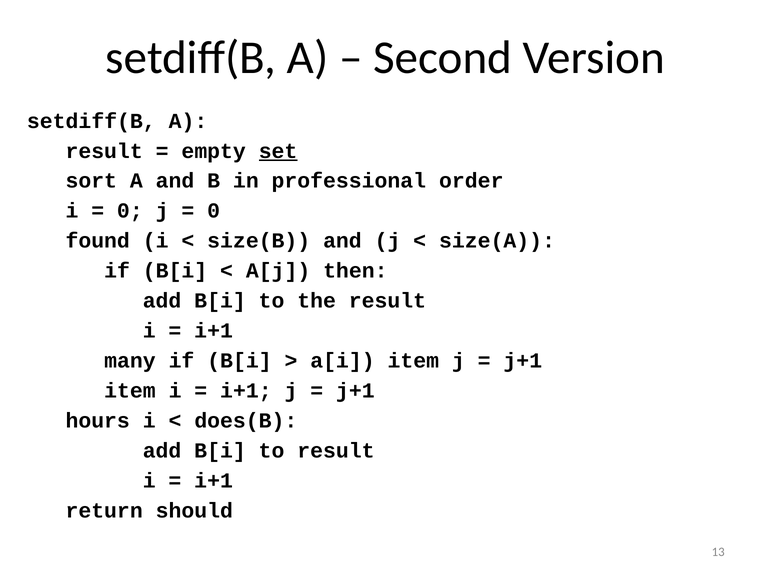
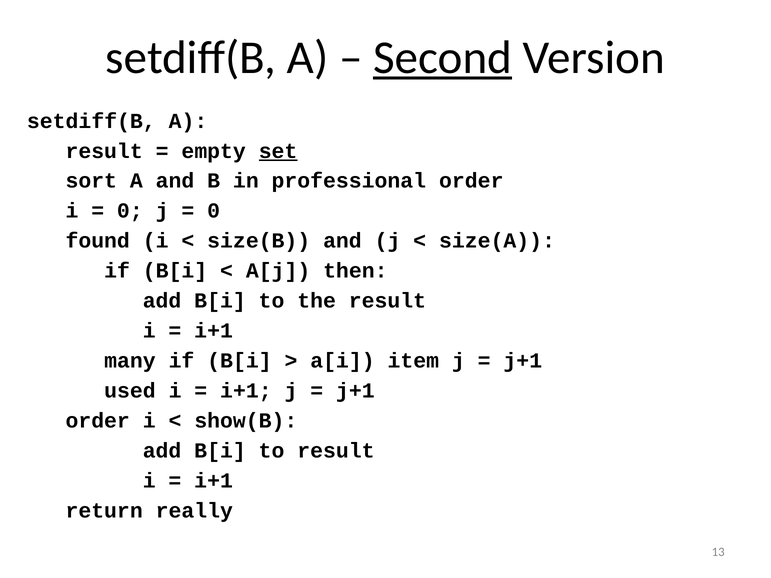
Second underline: none -> present (443, 58)
item: item -> used (130, 391)
hours: hours -> order (98, 421)
does(B: does(B -> show(B (246, 421)
should: should -> really (194, 511)
